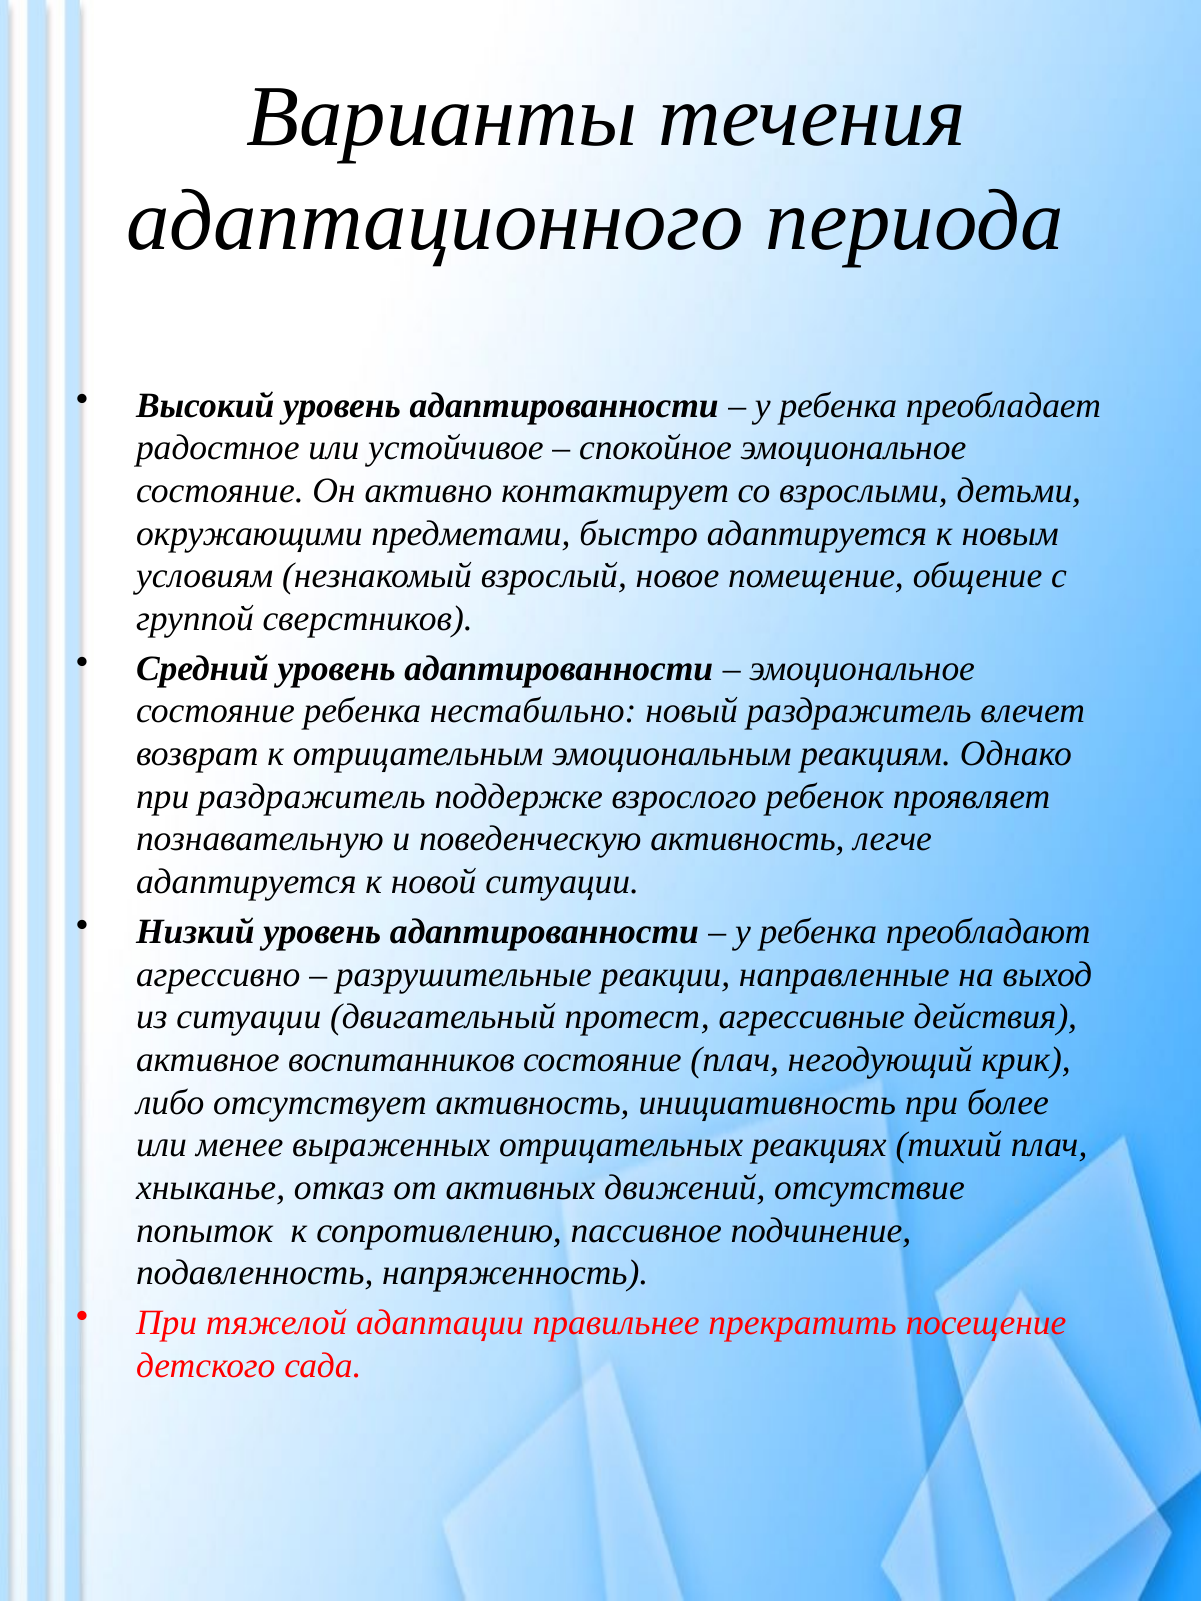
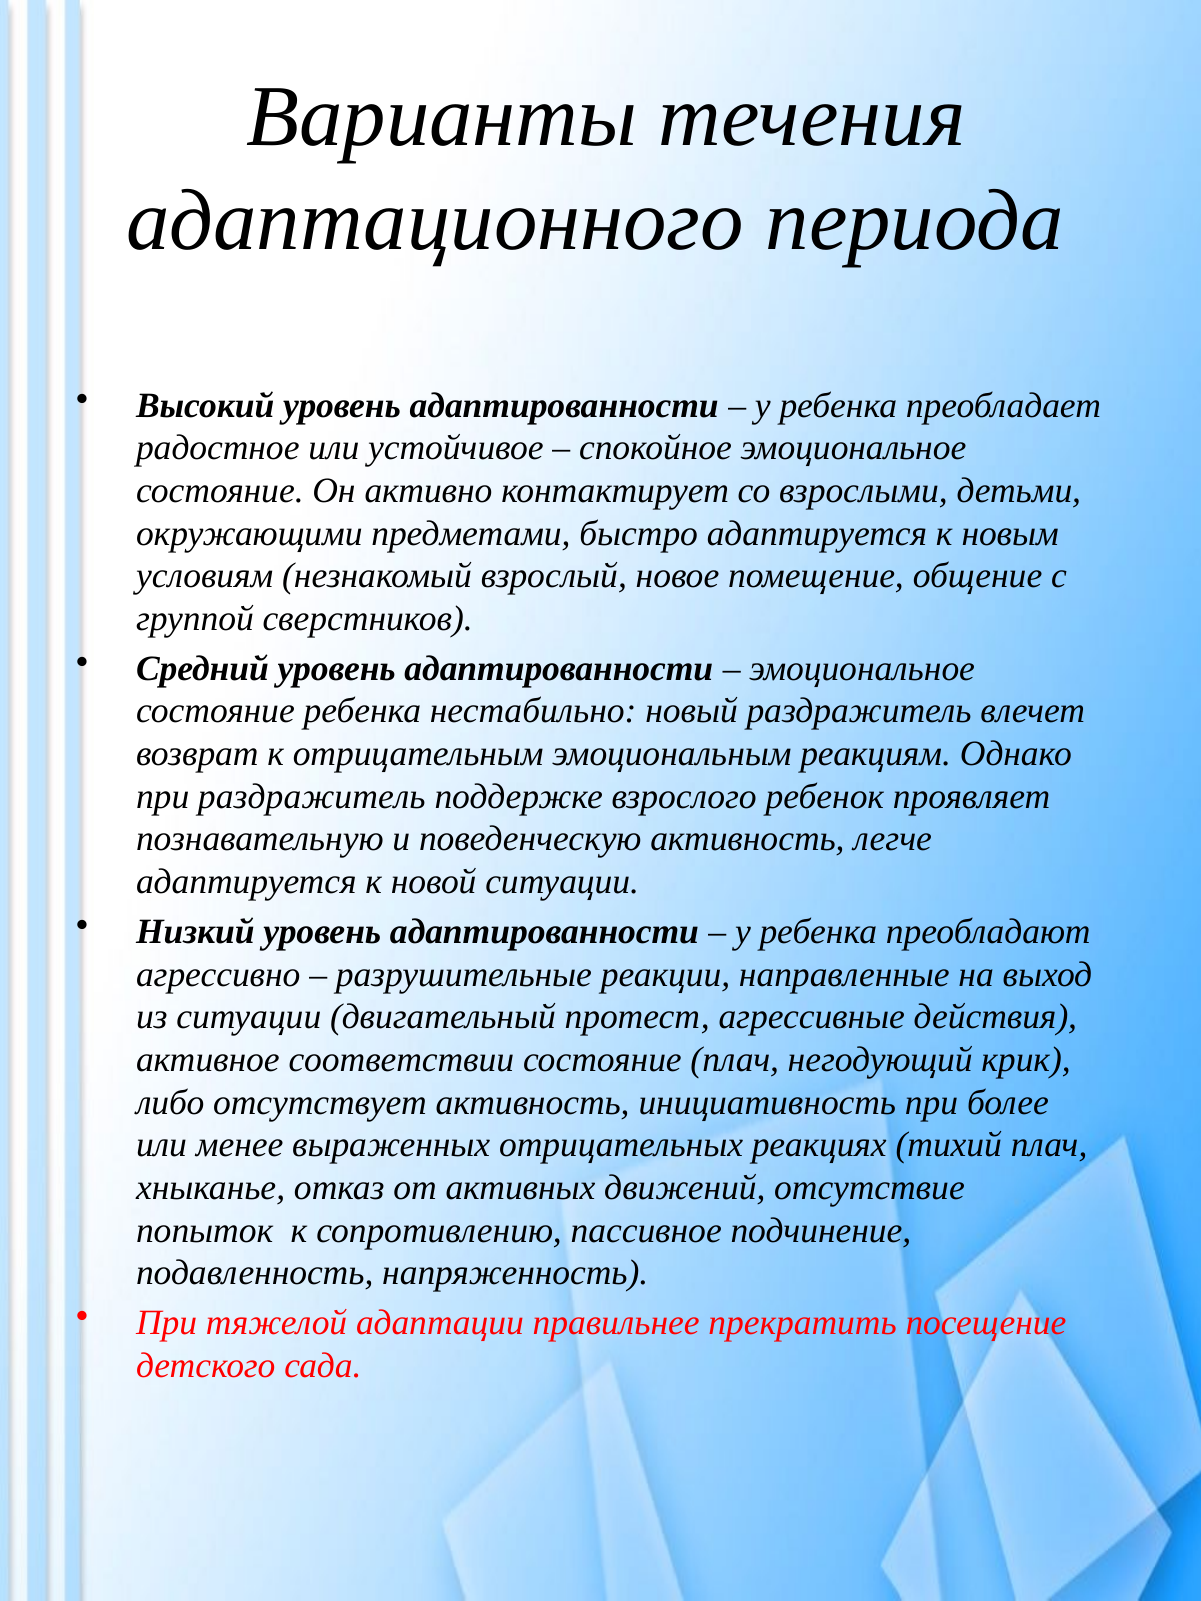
воспитанников: воспитанников -> соответствии (401, 1060)
